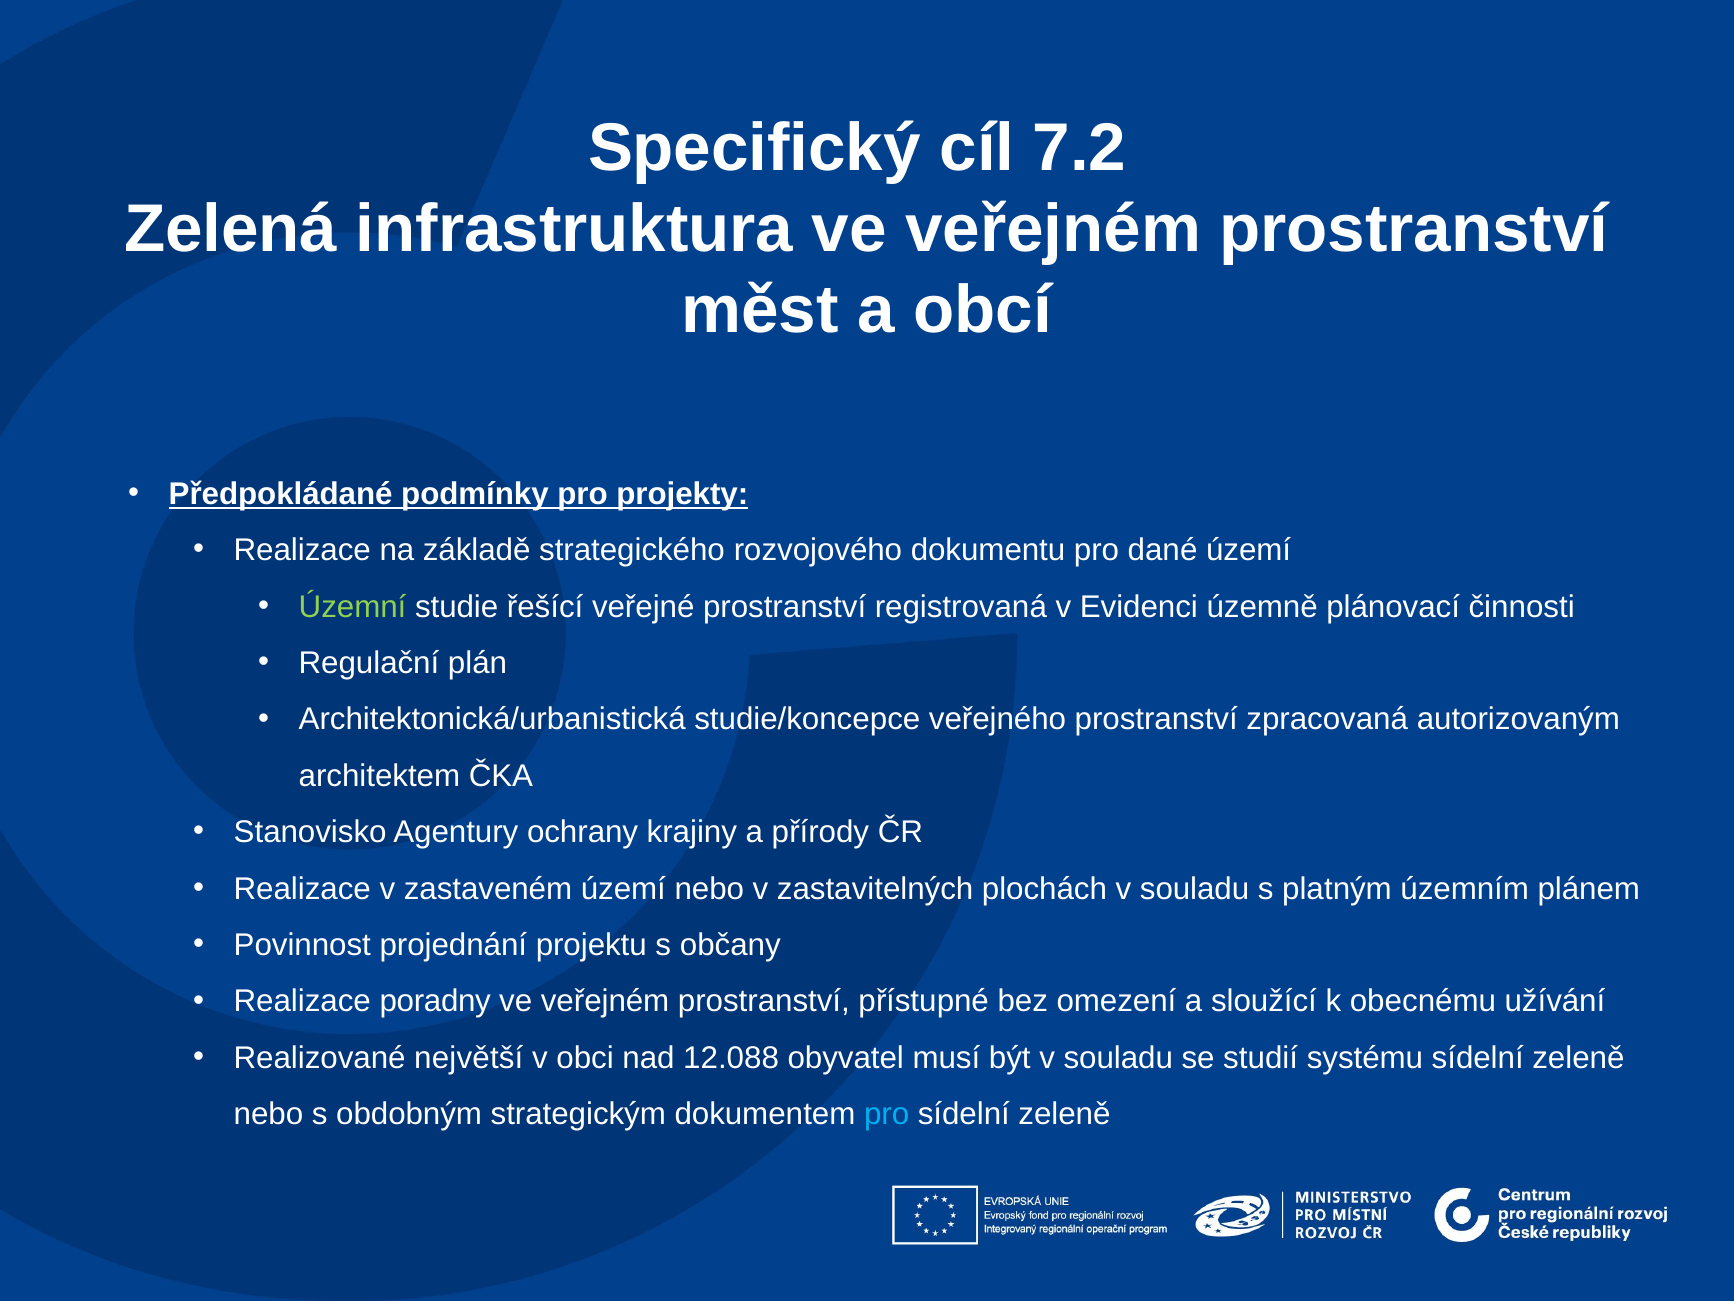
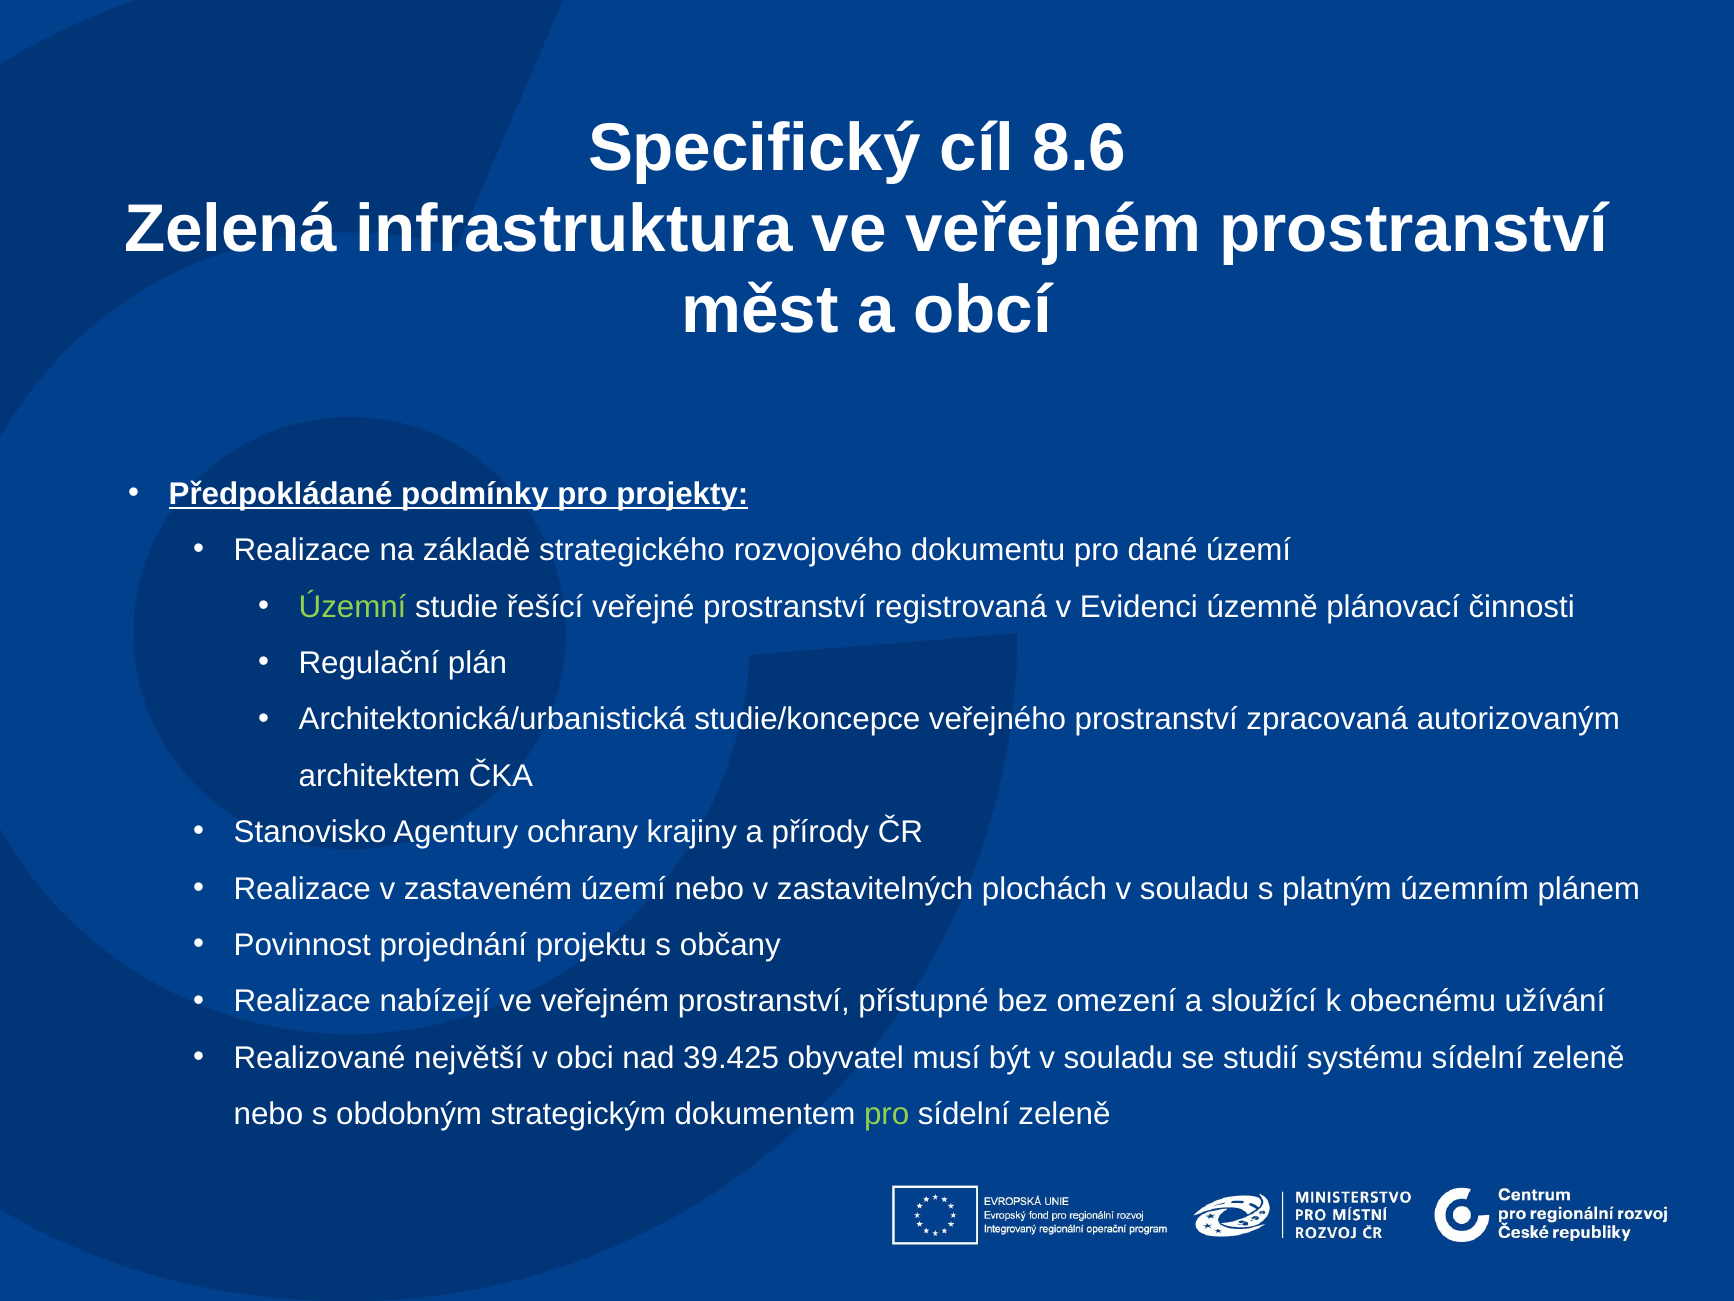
7.2: 7.2 -> 8.6 (1080, 148)
poradny: poradny -> nabízejí (435, 1001)
12.088: 12.088 -> 39.425 (731, 1058)
pro colour: light blue -> light green (887, 1114)
